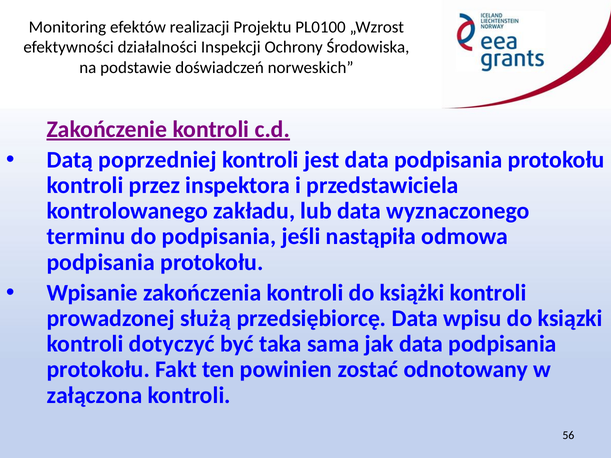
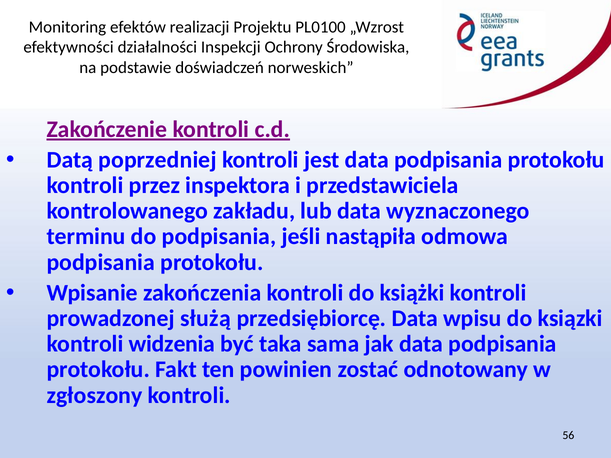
dotyczyć: dotyczyć -> widzenia (172, 344)
załączona: załączona -> zgłoszony (95, 396)
